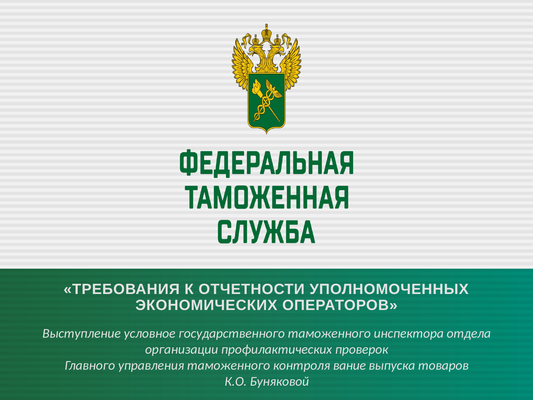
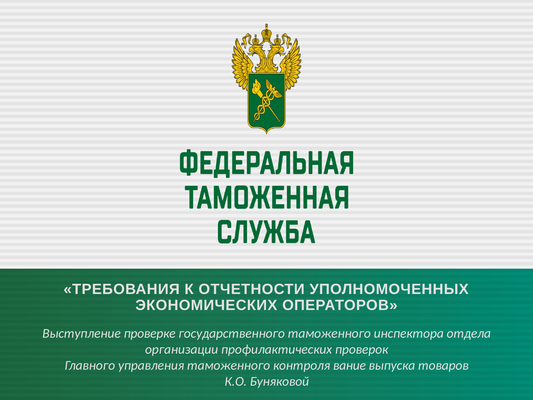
условное: условное -> проверке (150, 333)
